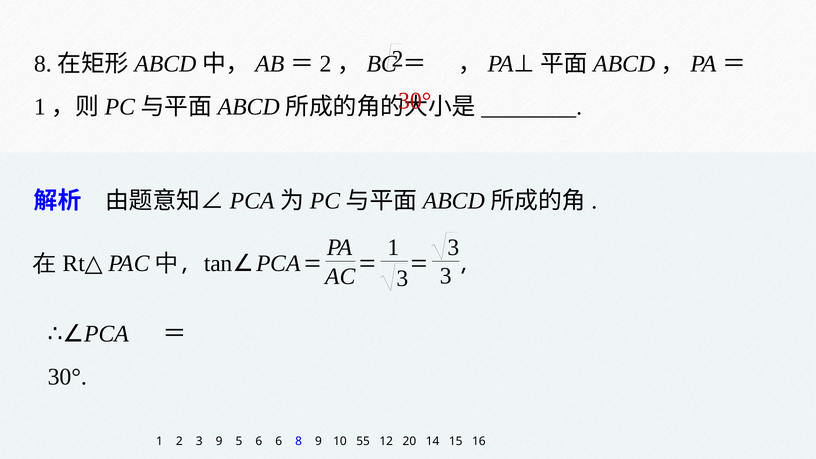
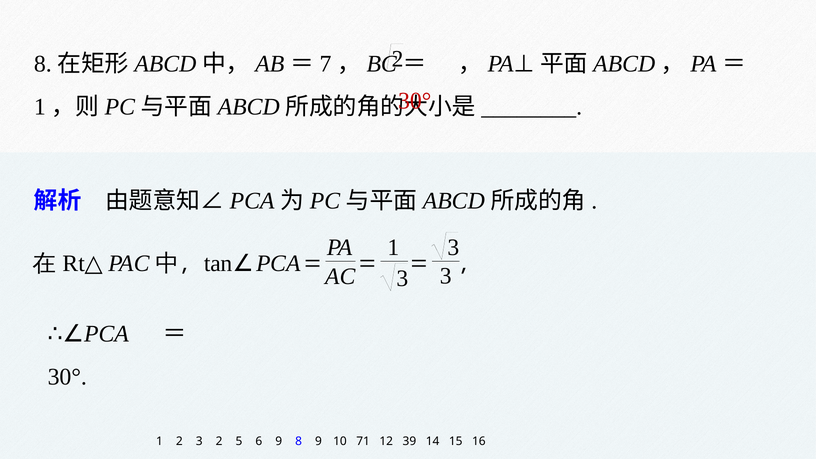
2: 2 -> 7 (325, 64)
3 9: 9 -> 2 (219, 441)
6 6: 6 -> 9 (279, 441)
55: 55 -> 71 (363, 441)
20: 20 -> 39 (409, 441)
